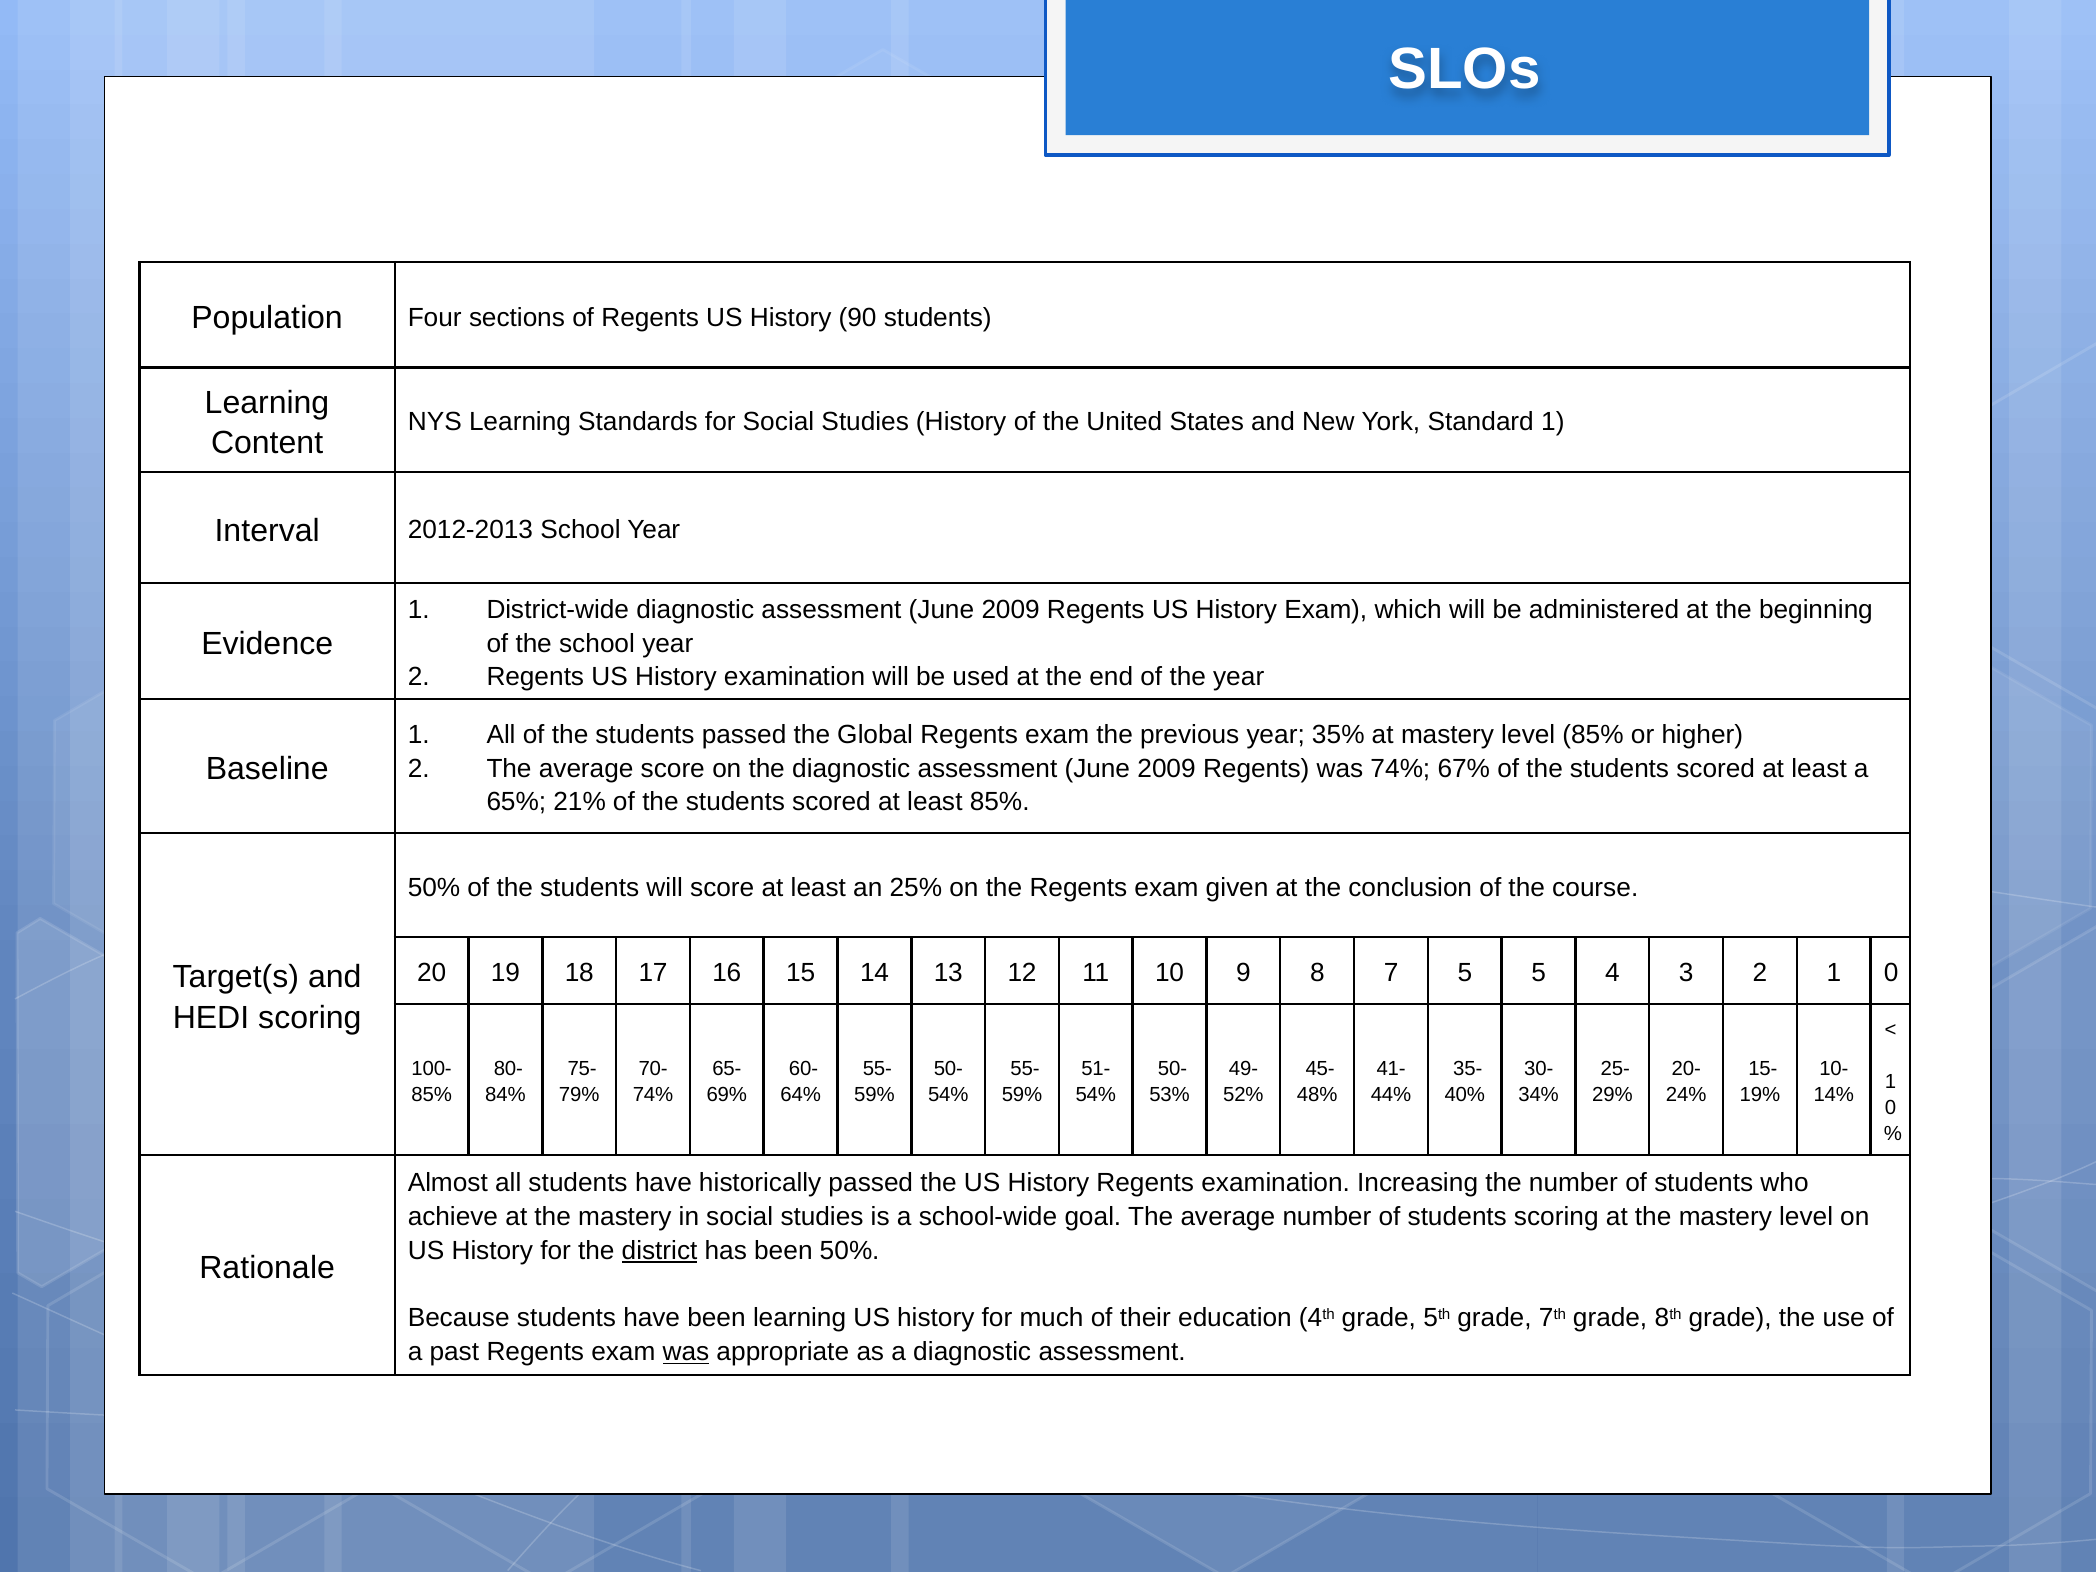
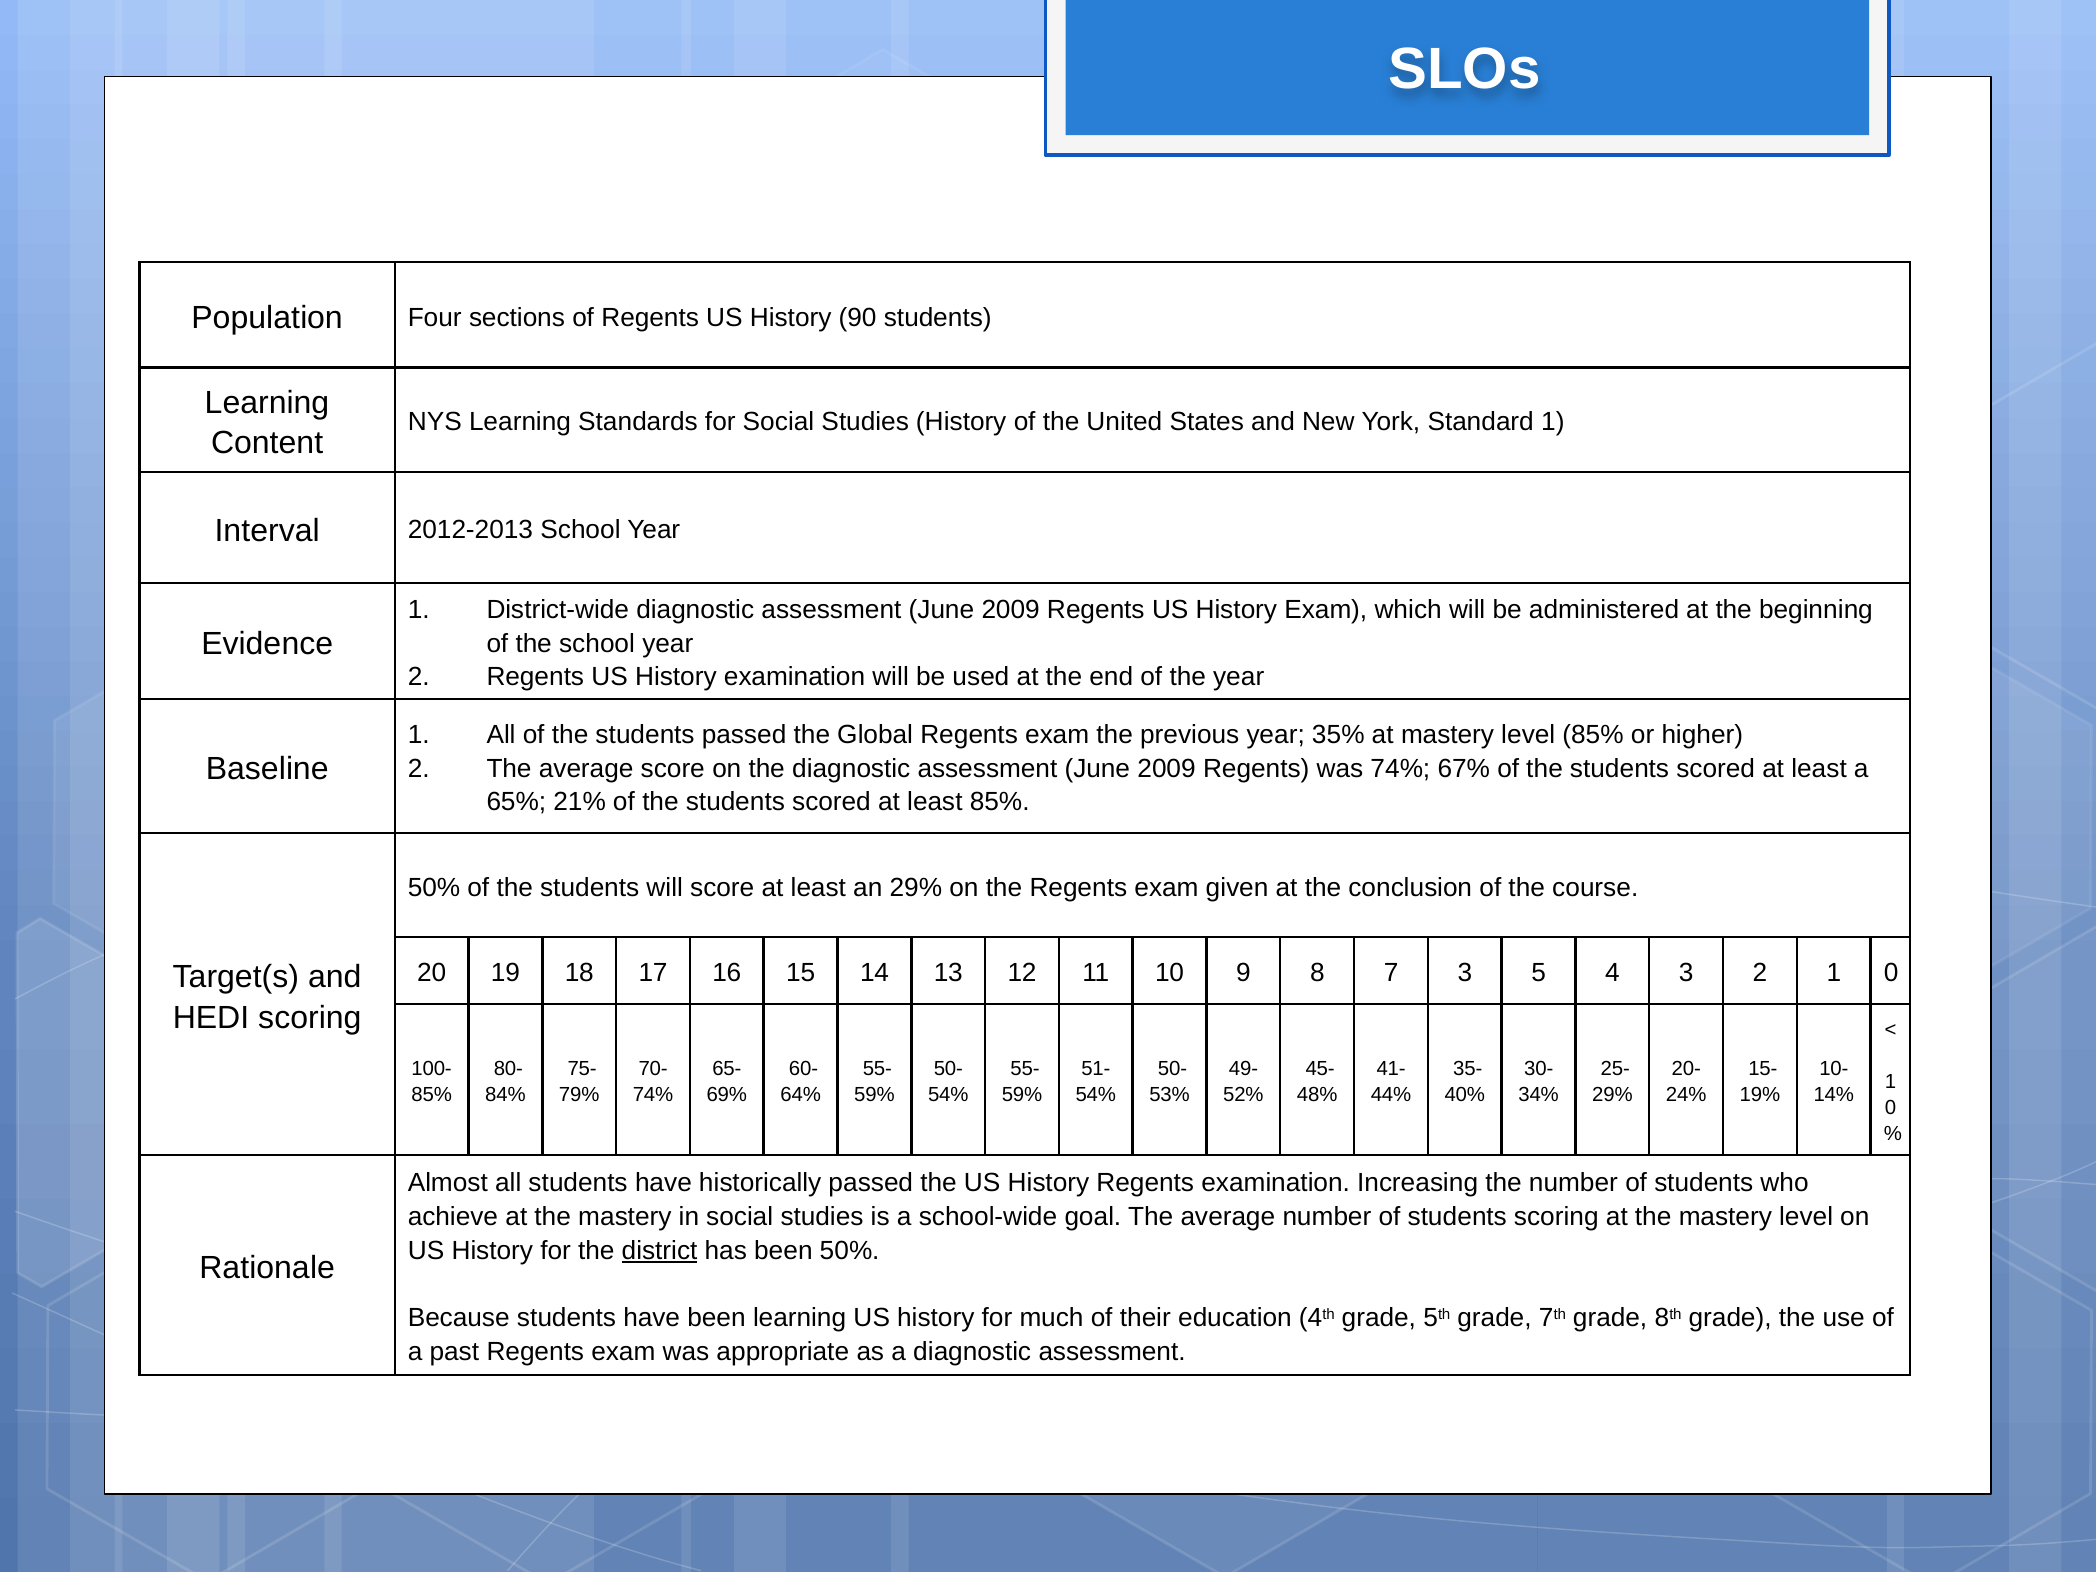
an 25%: 25% -> 29% (916, 888)
7 5: 5 -> 3 (1465, 973)
was underline: present -> none (686, 1352)
